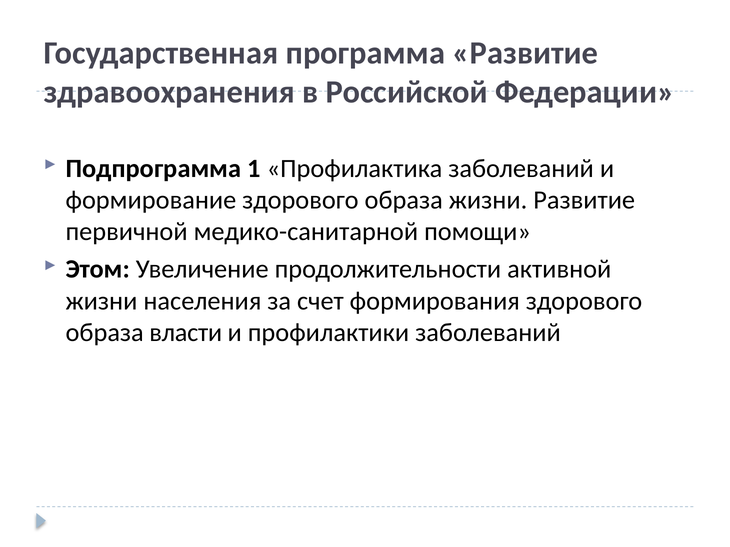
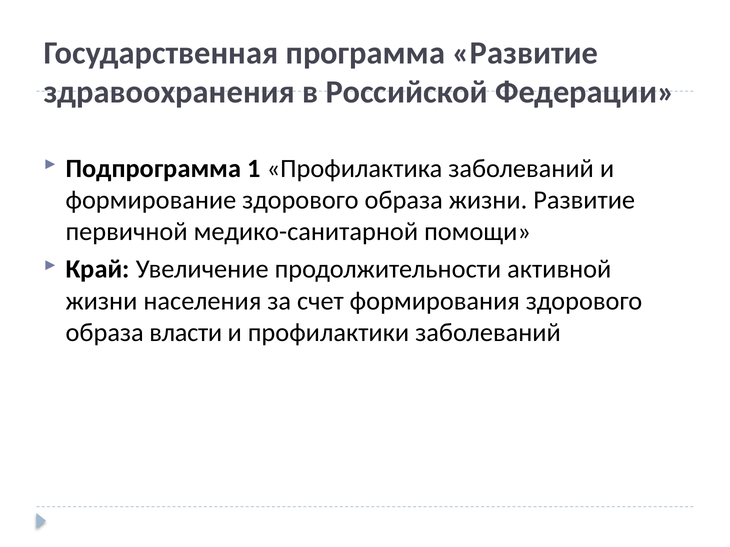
Этом: Этом -> Край (98, 269)
